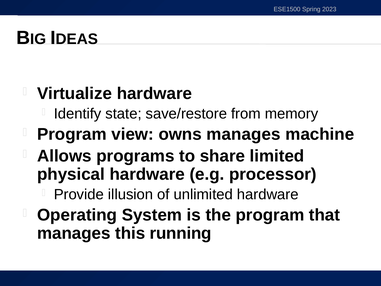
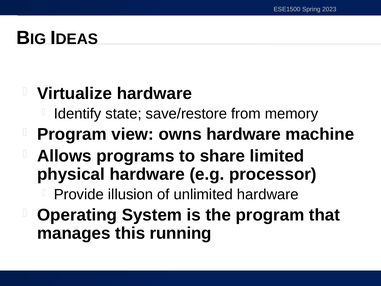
owns manages: manages -> hardware (244, 134)
